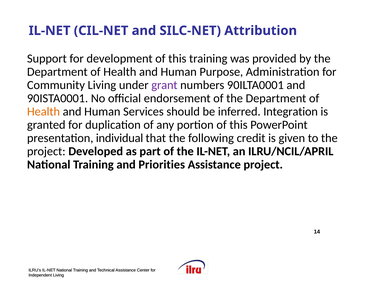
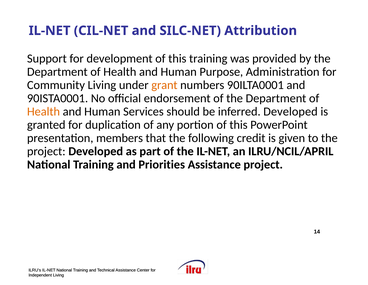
grant colour: purple -> orange (164, 85)
inferred Integration: Integration -> Developed (290, 111)
individual: individual -> members (120, 138)
